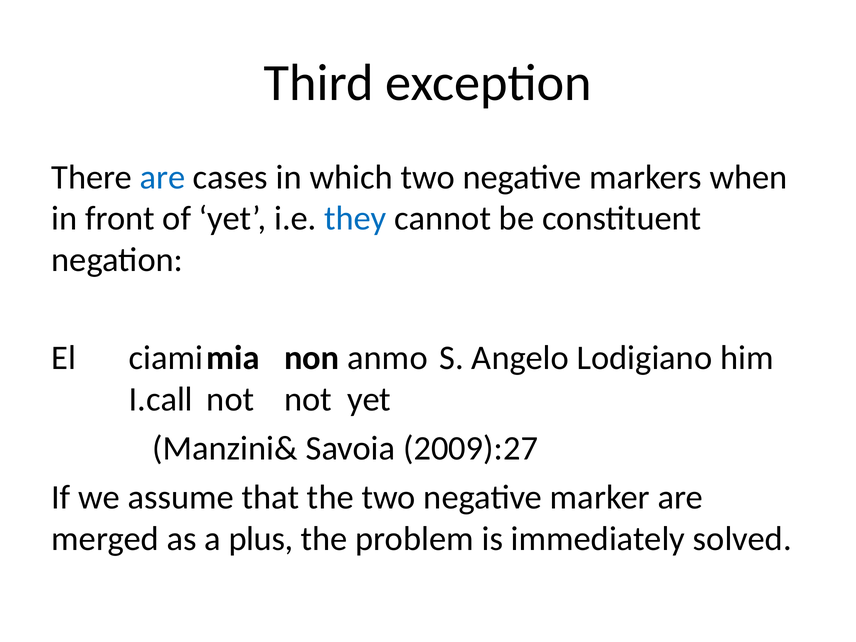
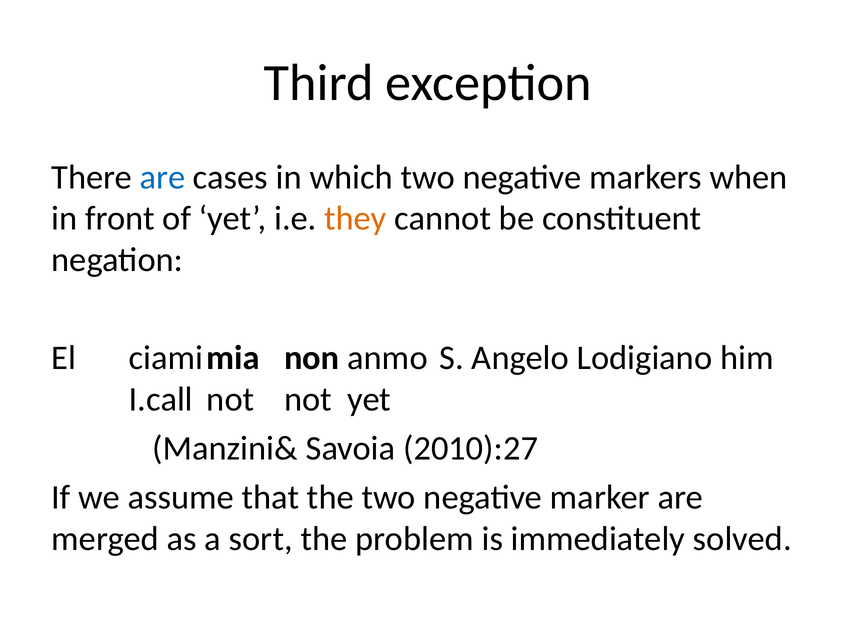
they colour: blue -> orange (355, 219)
2009):27: 2009):27 -> 2010):27 (471, 448)
plus: plus -> sort (261, 539)
